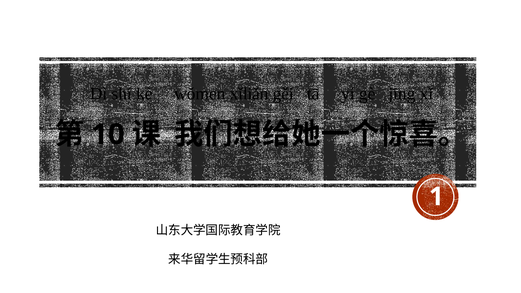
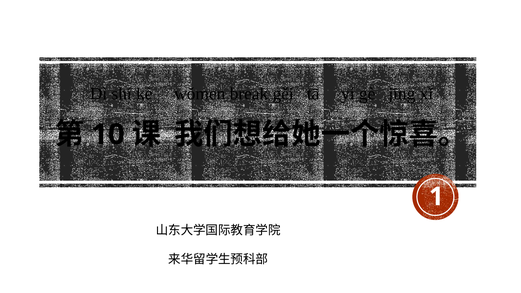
xǐliǎn: xǐliǎn -> break (249, 94)
